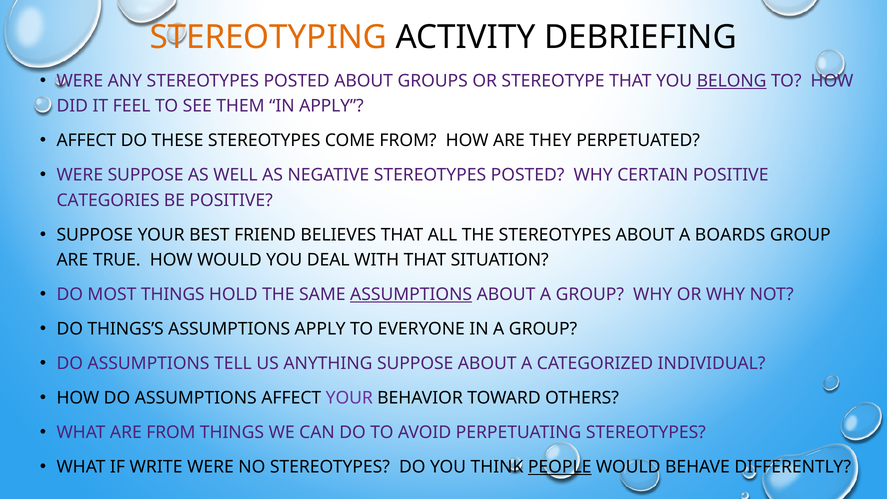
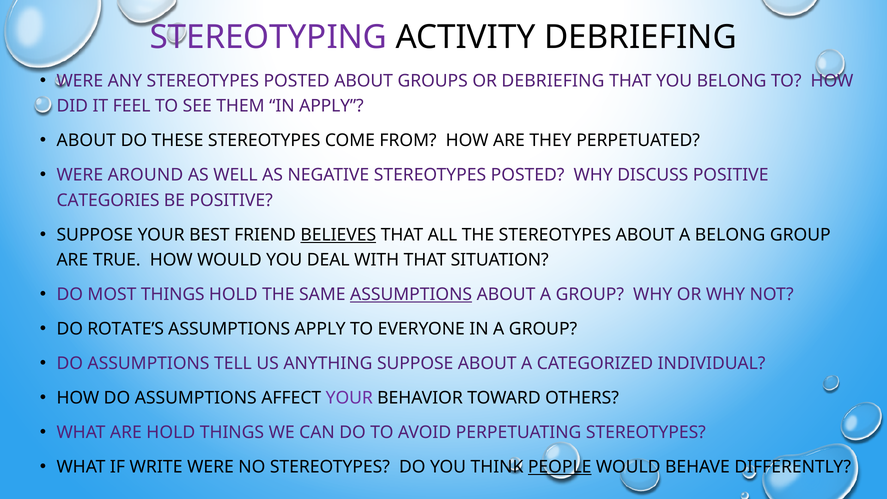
STEREOTYPING colour: orange -> purple (268, 37)
OR STEREOTYPE: STEREOTYPE -> DEBRIEFING (553, 81)
BELONG underline: present -> none (732, 81)
AFFECT: AFFECT -> ABOUT (86, 141)
WERE SUPPOSE: SUPPOSE -> AROUND (145, 175)
CERTAIN: CERTAIN -> DISCUSS (653, 175)
BELIEVES underline: none -> present (338, 235)
A BOARDS: BOARDS -> BELONG (730, 235)
THINGS’S: THINGS’S -> ROTATE’S (126, 329)
ARE FROM: FROM -> HOLD (171, 433)
